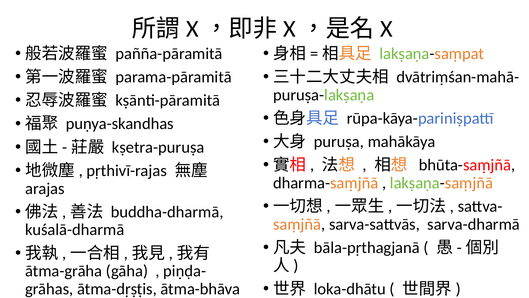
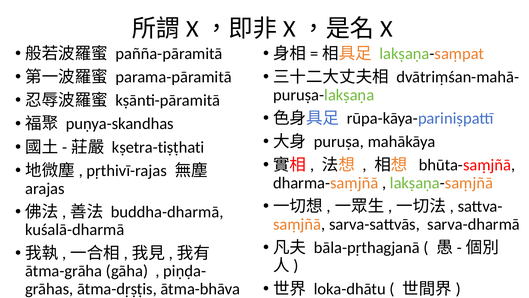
kṣetra-puruṣa: kṣetra-puruṣa -> kṣetra-tiṣṭhati (158, 147)
